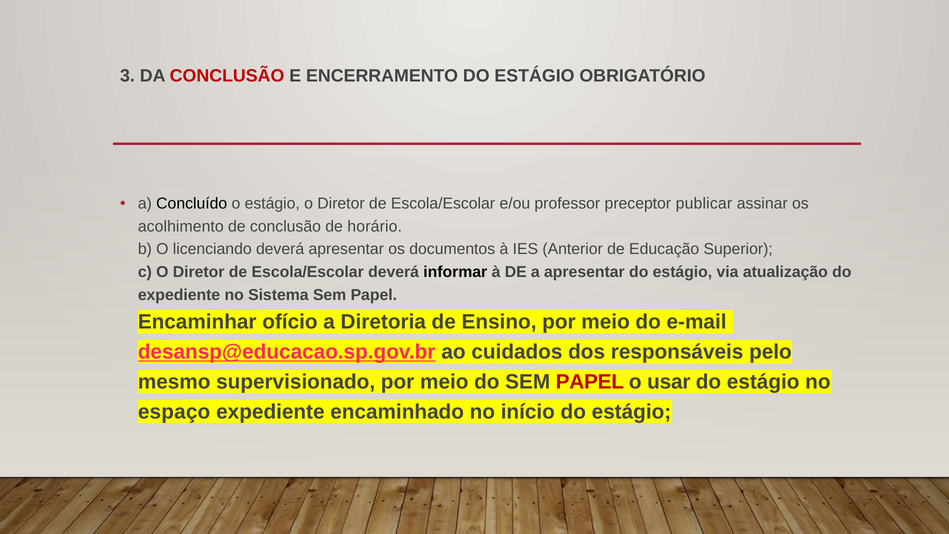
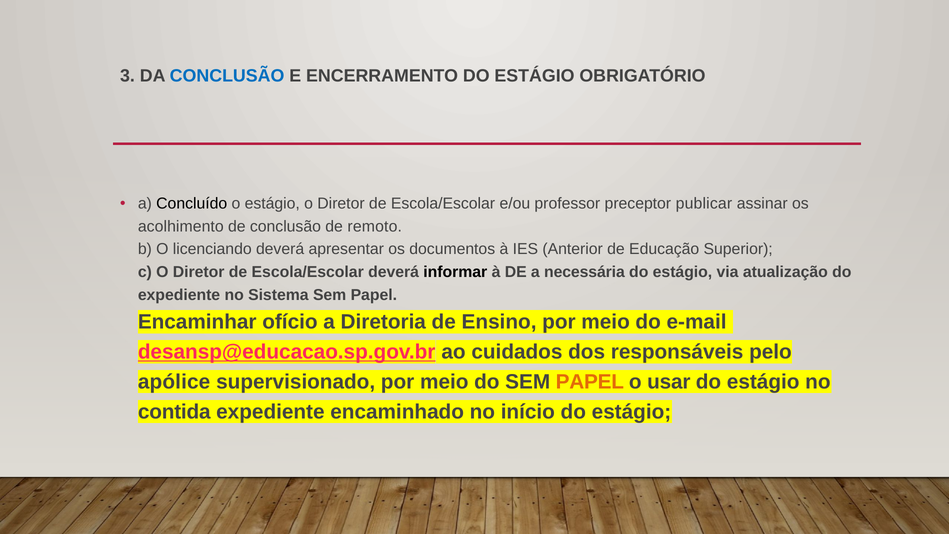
CONCLUSÃO colour: red -> blue (227, 76)
horário: horário -> remoto (375, 226)
a apresentar: apresentar -> necessária (584, 272)
mesmo: mesmo -> apólice (174, 382)
PAPEL colour: red -> orange (590, 382)
espaço: espaço -> contida (174, 412)
